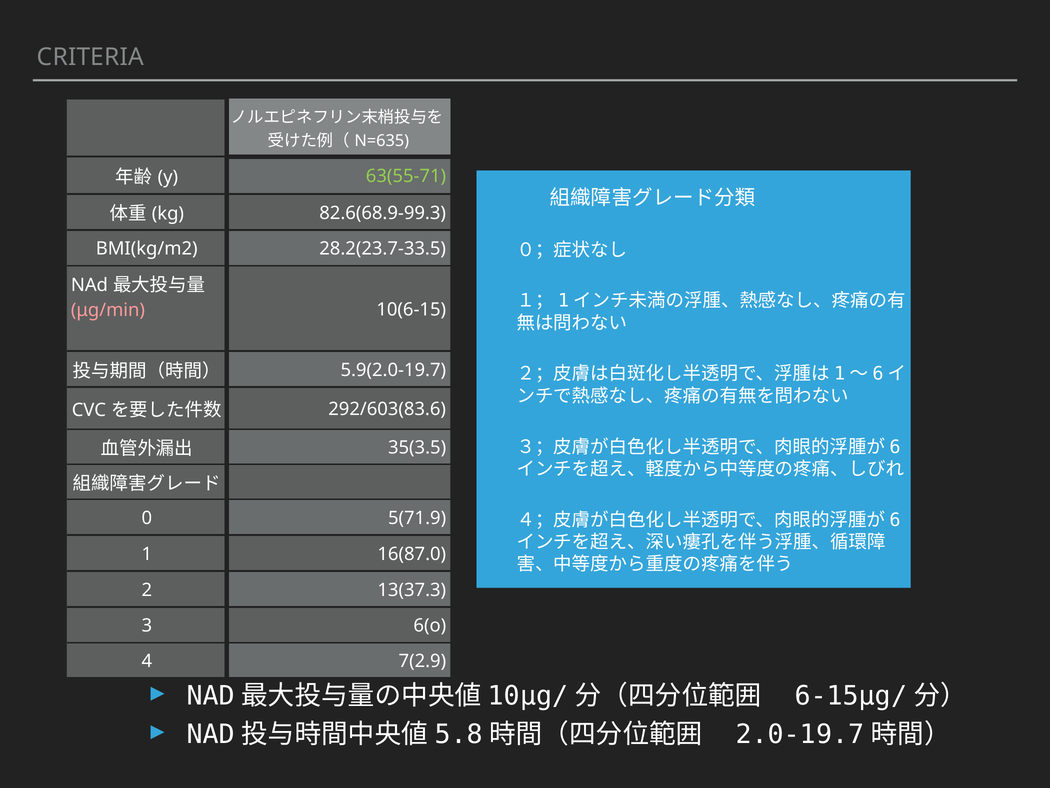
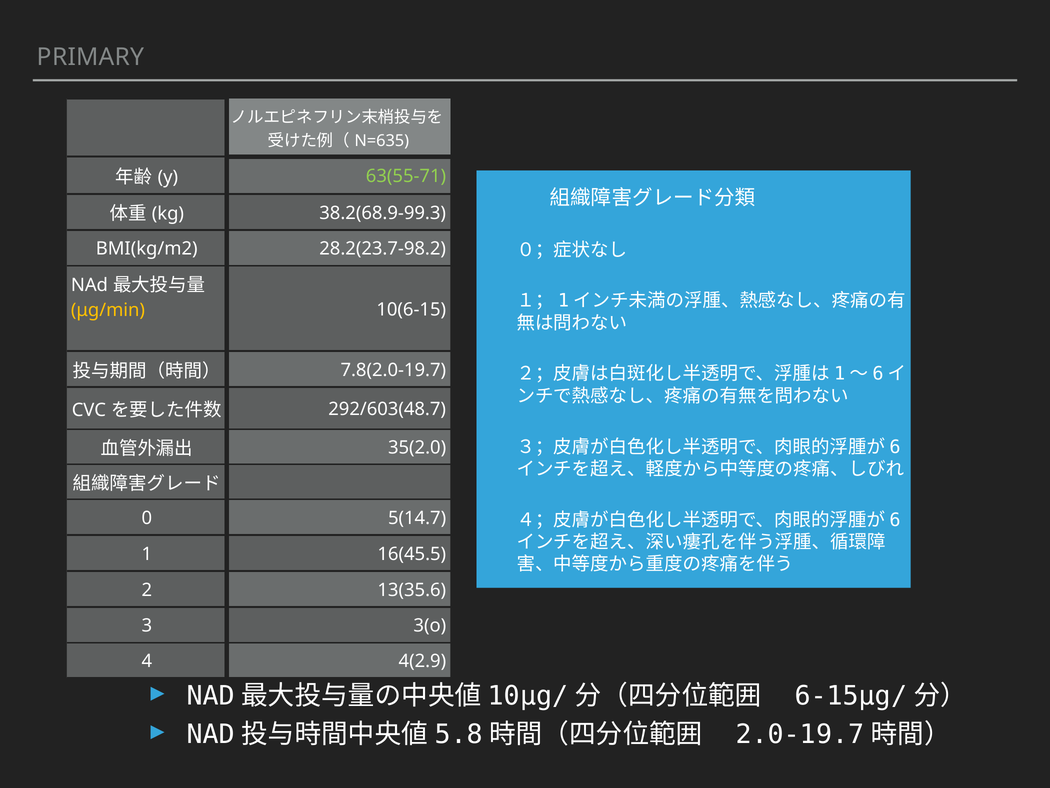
CRITERIA: CRITERIA -> PRIMARY (90, 57)
82.6(68.9-99.3: 82.6(68.9-99.3 -> 38.2(68.9-99.3 (383, 213)
28.2(23.7-33.5: 28.2(23.7-33.5 -> 28.2(23.7-98.2 (383, 249)
μg/min colour: pink -> yellow (108, 310)
5.9(2.0-19.7: 5.9(2.0-19.7 -> 7.8(2.0-19.7 (393, 370)
292/603(83.6: 292/603(83.6 -> 292/603(48.7 (387, 409)
35(3.5: 35(3.5 -> 35(2.0 (417, 448)
5(71.9: 5(71.9 -> 5(14.7 (417, 518)
16(87.0: 16(87.0 -> 16(45.5 (412, 554)
13(37.3: 13(37.3 -> 13(35.6 (412, 590)
6(o: 6(o -> 3(o (430, 625)
7(2.9: 7(2.9 -> 4(2.9 (422, 661)
